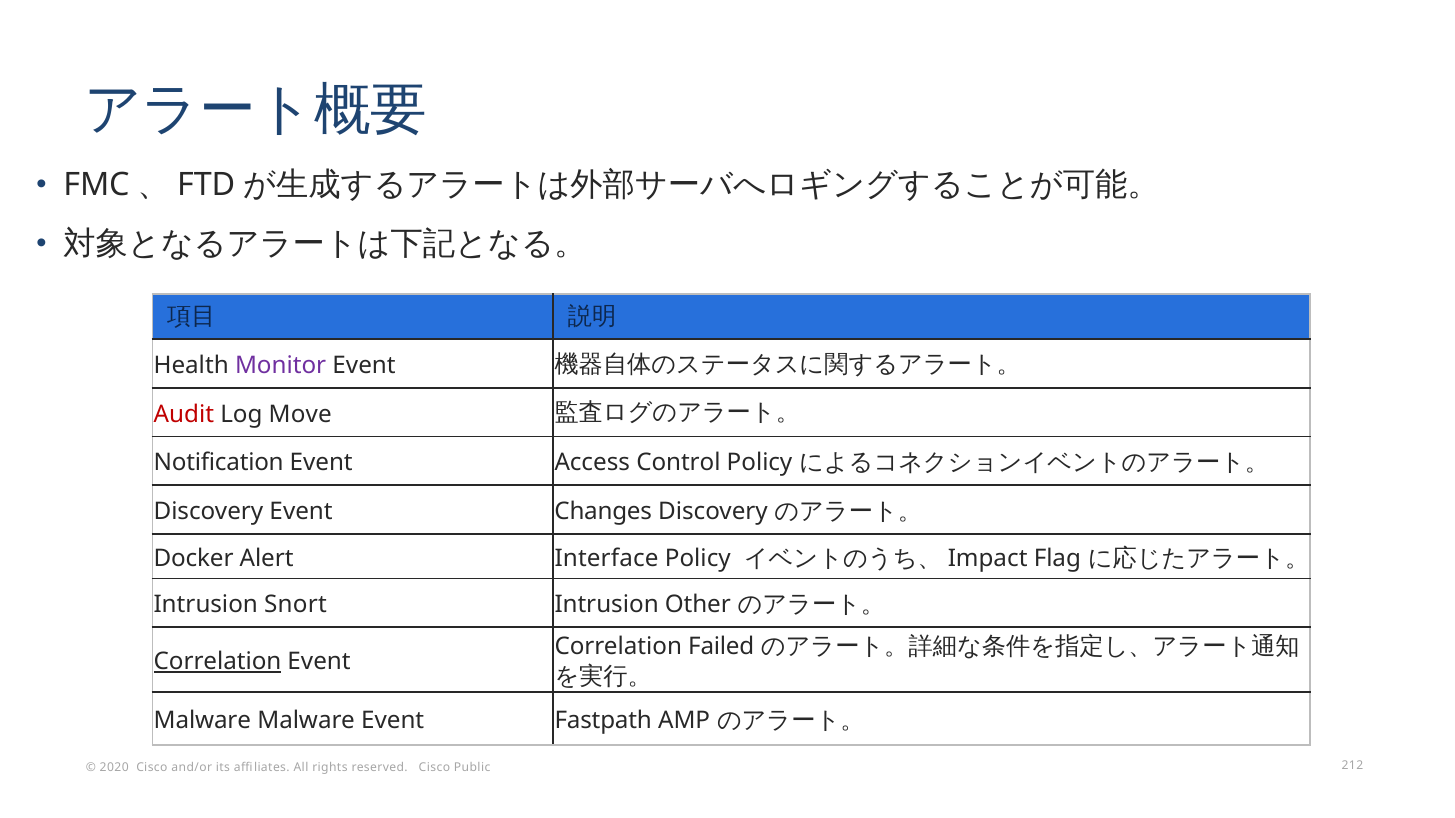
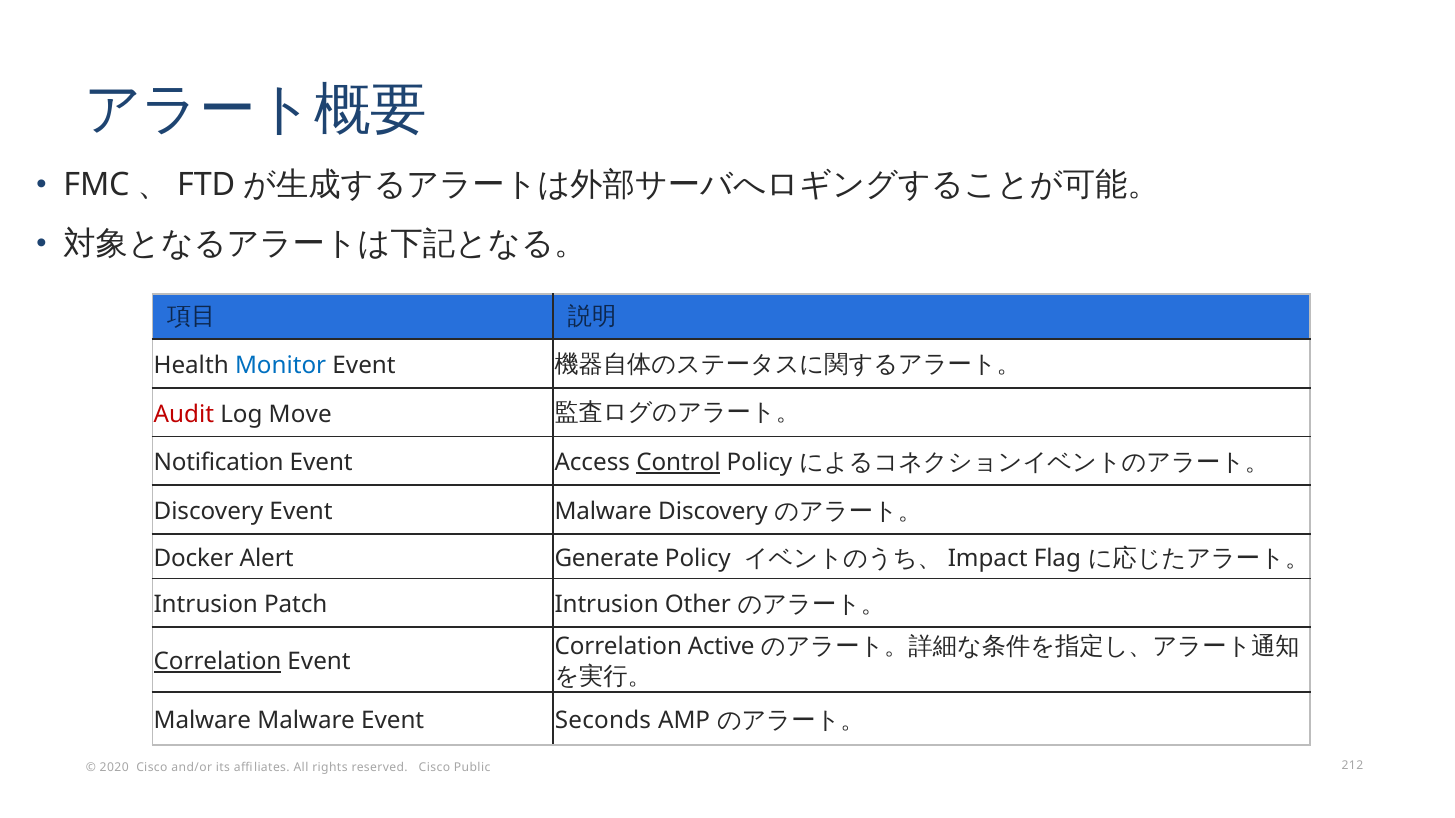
Monitor colour: purple -> blue (281, 366)
Control underline: none -> present (678, 463)
Event Changes: Changes -> Malware (603, 512)
Interface: Interface -> Generate (607, 558)
Snort: Snort -> Patch (296, 605)
Failed: Failed -> Active (721, 646)
Fastpath: Fastpath -> Seconds (603, 721)
